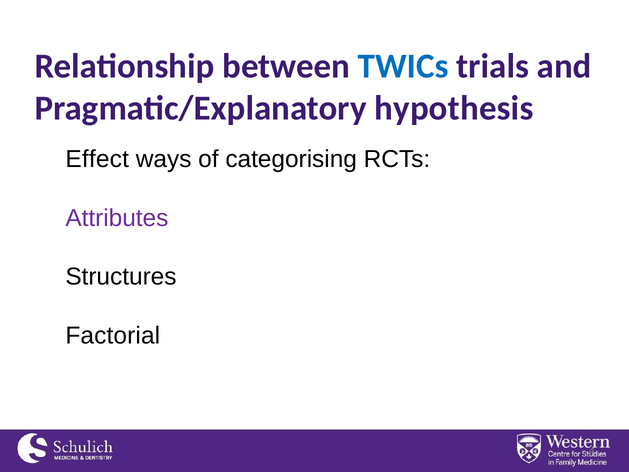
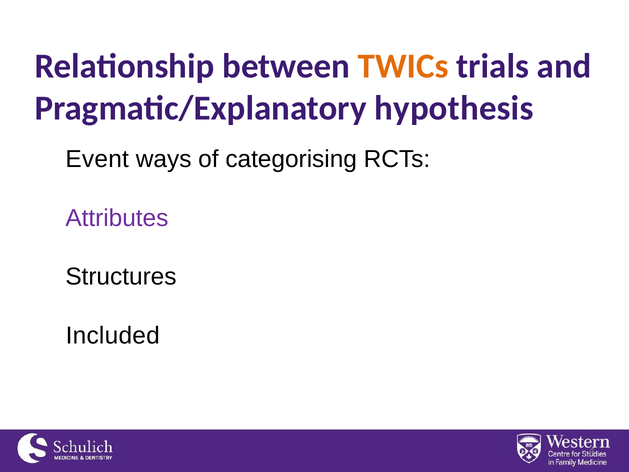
TWICs colour: blue -> orange (403, 66)
Effect: Effect -> Event (97, 159)
Factorial: Factorial -> Included (113, 335)
